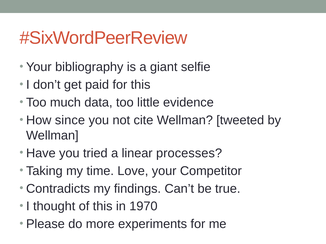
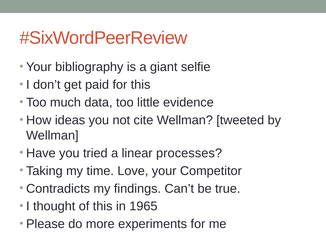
since: since -> ideas (70, 120)
1970: 1970 -> 1965 (143, 207)
